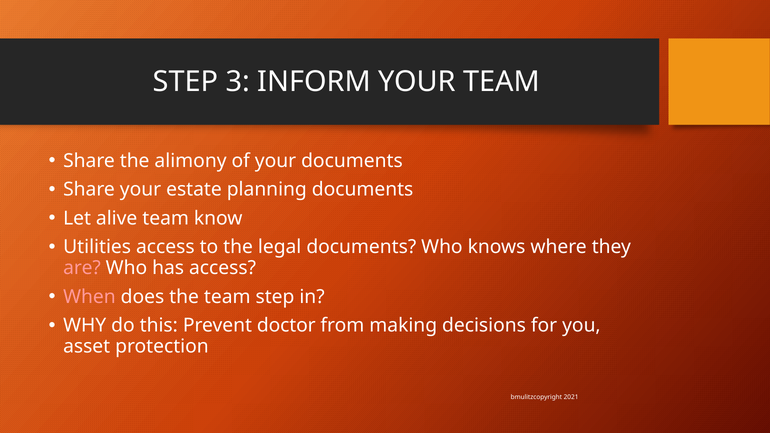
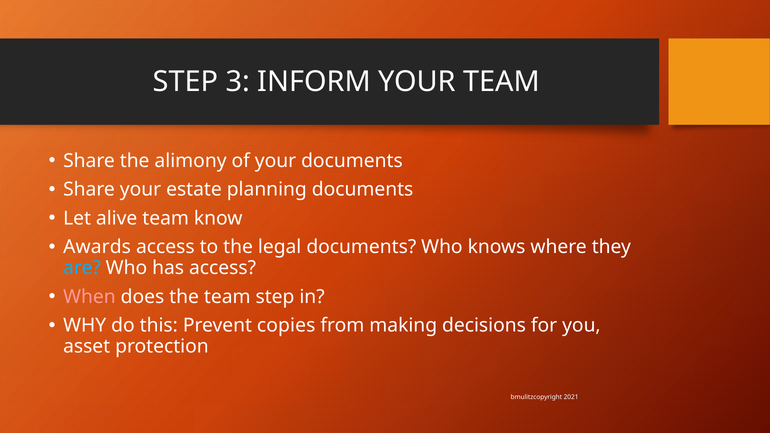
Utilities: Utilities -> Awards (97, 247)
are colour: pink -> light blue (82, 268)
doctor: doctor -> copies (286, 326)
